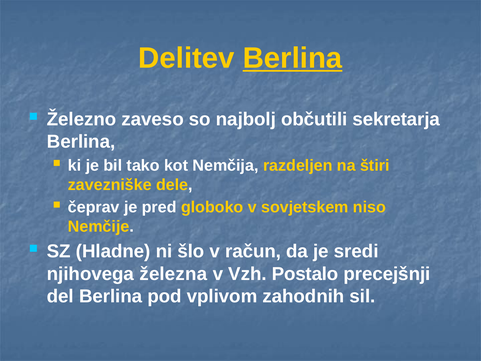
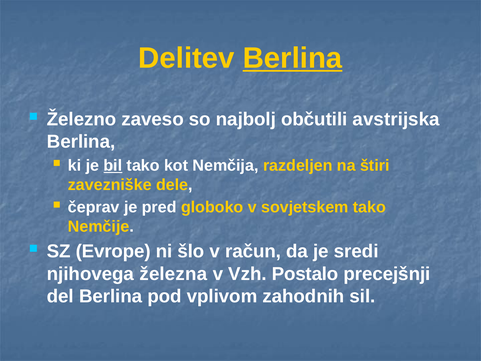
sekretarja: sekretarja -> avstrijska (396, 119)
bil underline: none -> present (113, 165)
sovjetskem niso: niso -> tako (369, 207)
Hladne: Hladne -> Evrope (113, 251)
